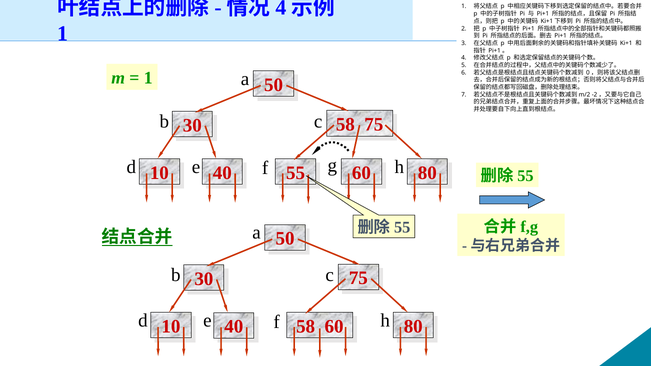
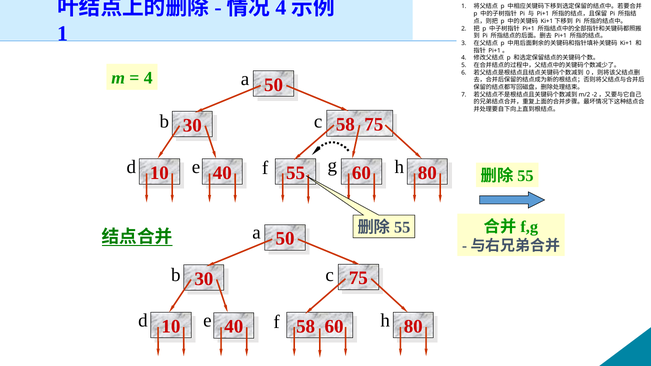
1: 1 -> 4 (148, 78)
